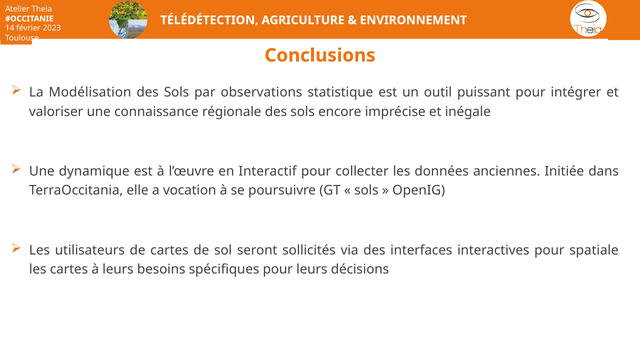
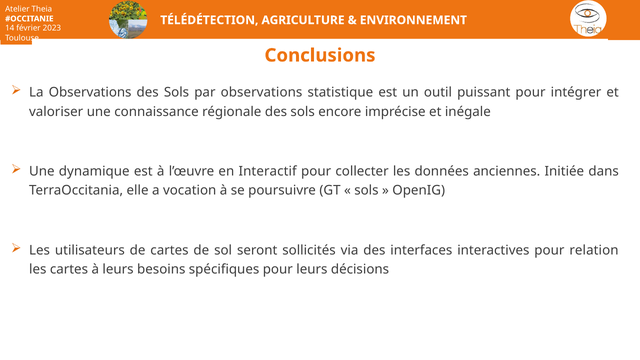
La Modélisation: Modélisation -> Observations (90, 92)
spatiale: spatiale -> relation (594, 250)
